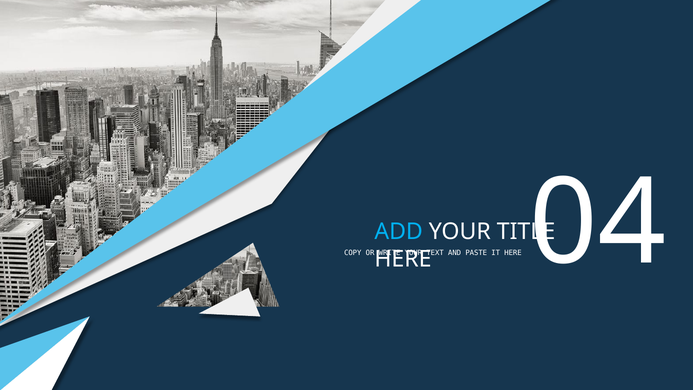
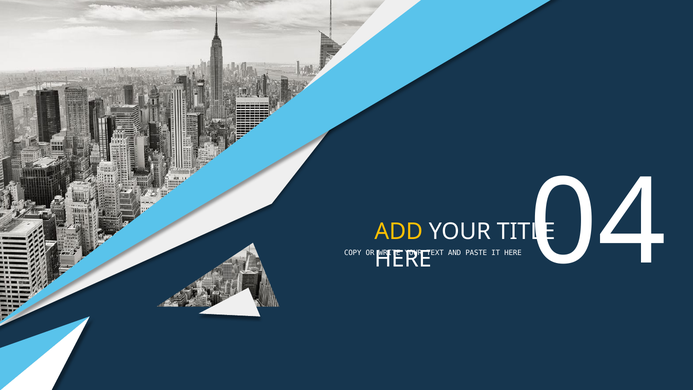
ADD colour: light blue -> yellow (399, 232)
